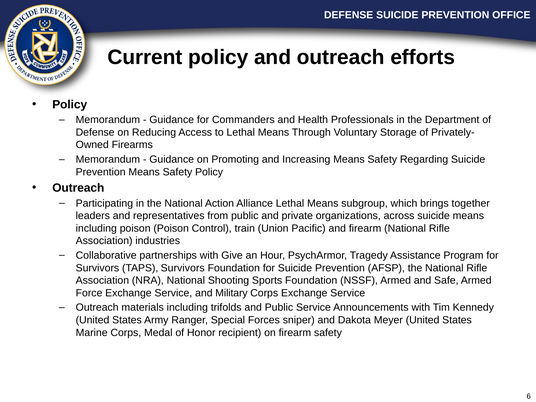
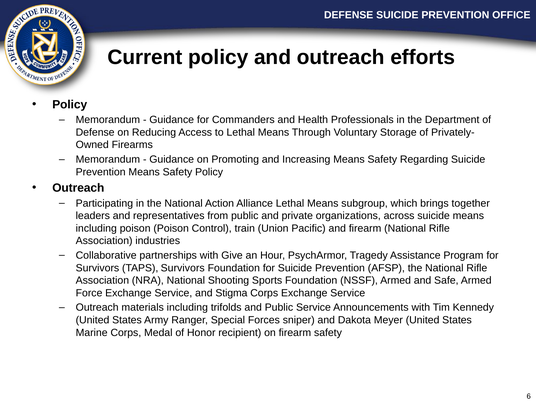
Military: Military -> Stigma (231, 293)
